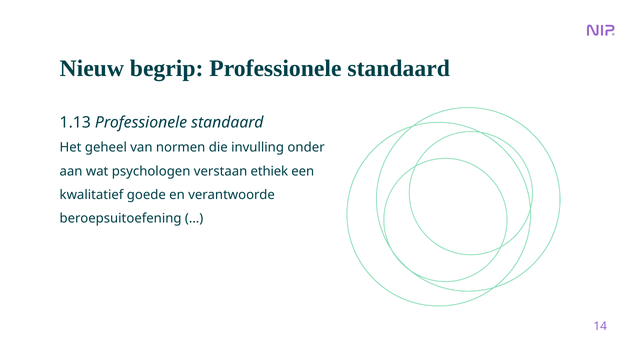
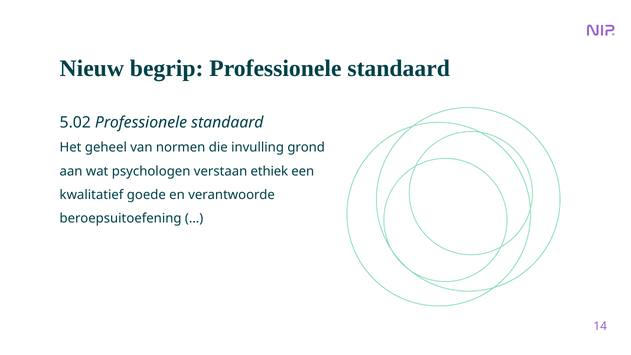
1.13: 1.13 -> 5.02 (75, 122)
onder: onder -> grond (306, 148)
